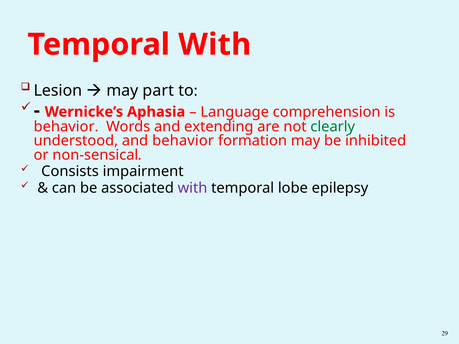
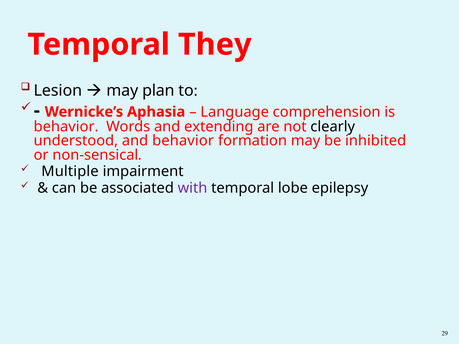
Temporal With: With -> They (215, 45)
part: part -> plan (158, 91)
clearly colour: green -> black (333, 127)
Consists: Consists -> Multiple (70, 172)
